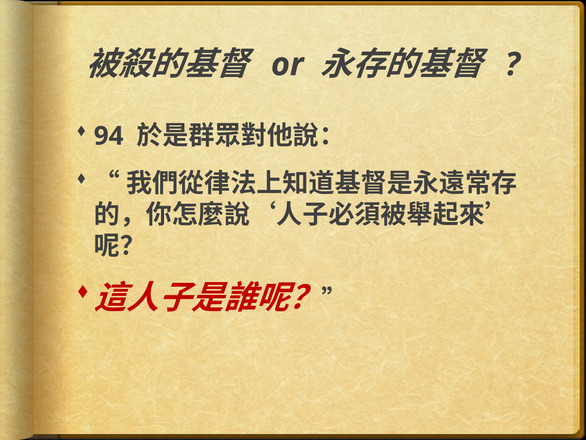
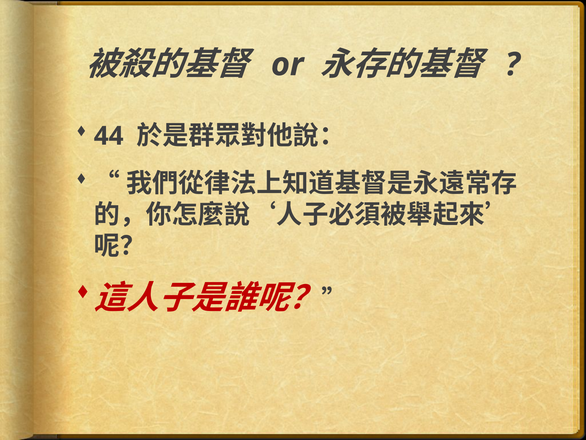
94: 94 -> 44 (109, 136)
